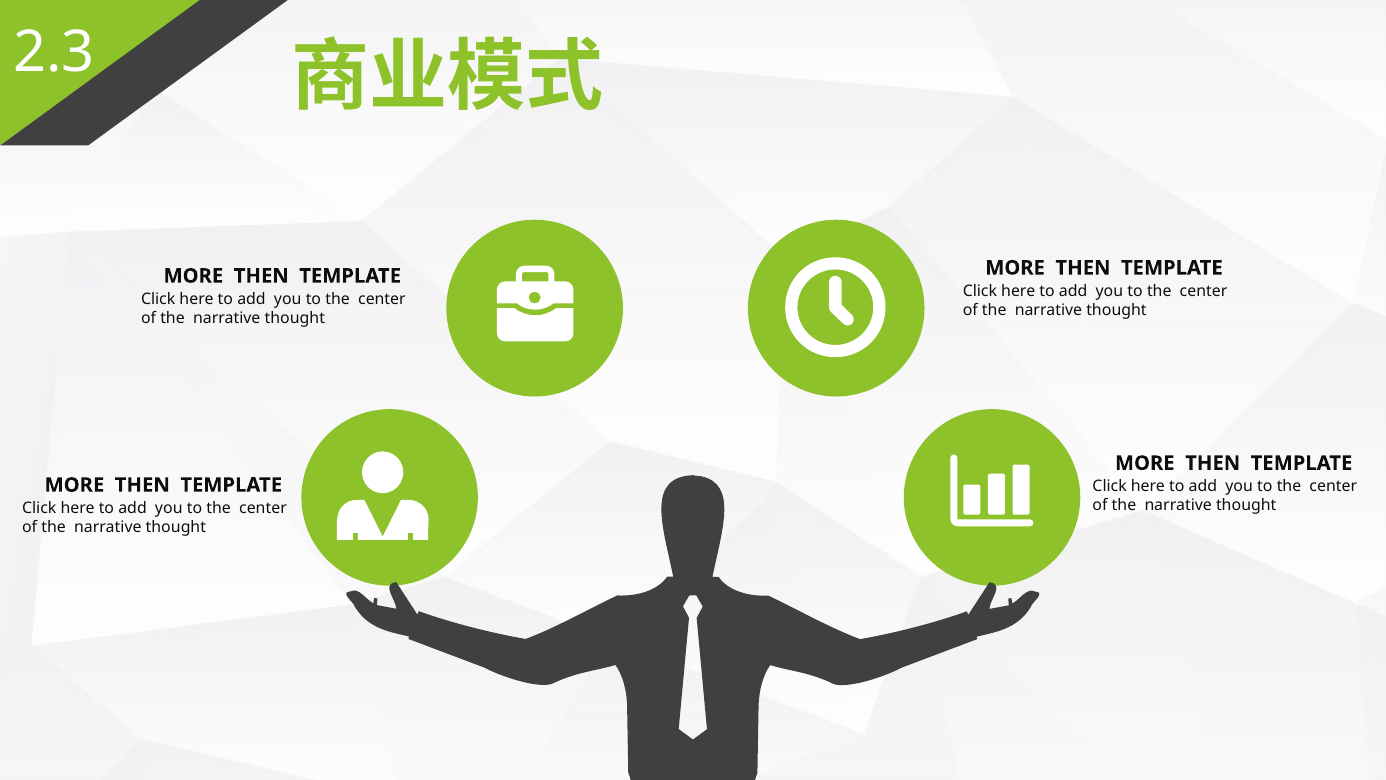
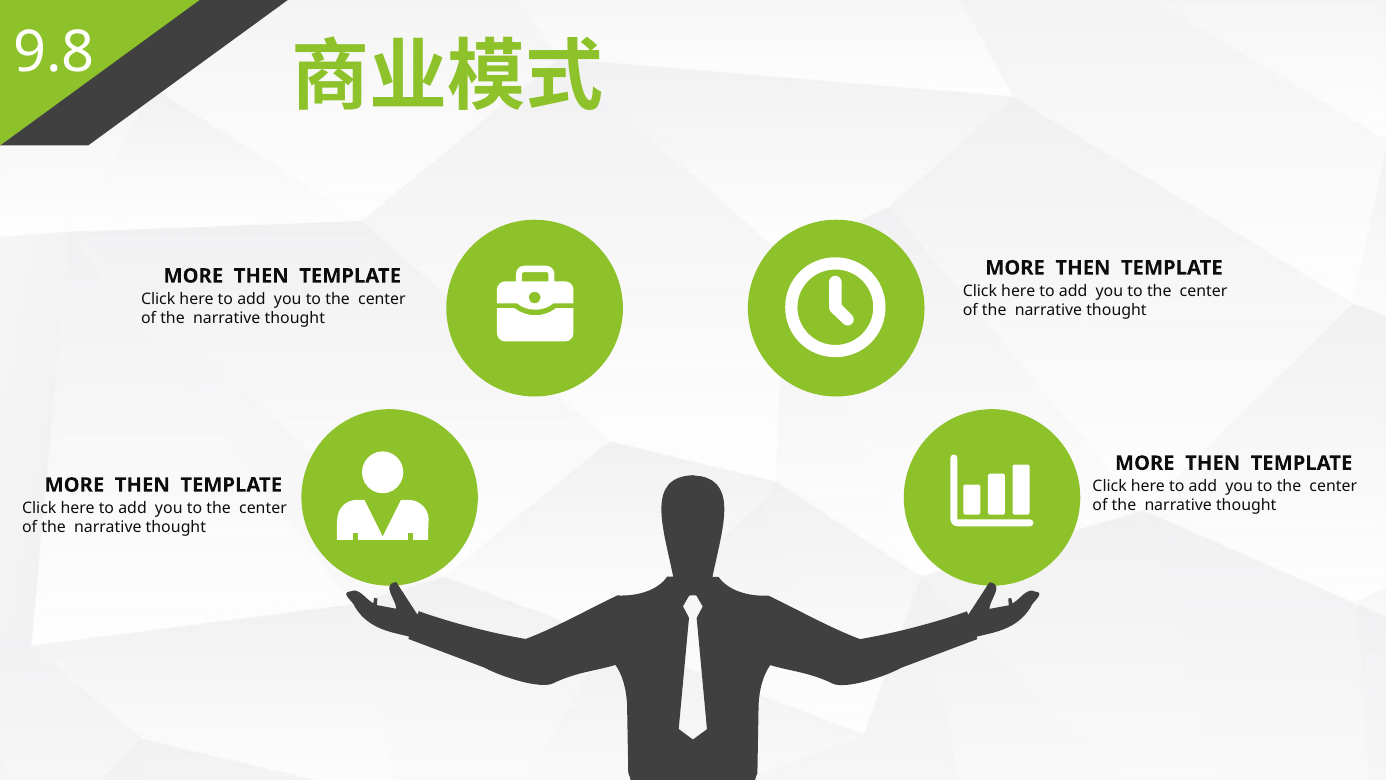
2.3: 2.3 -> 9.8 (54, 53)
